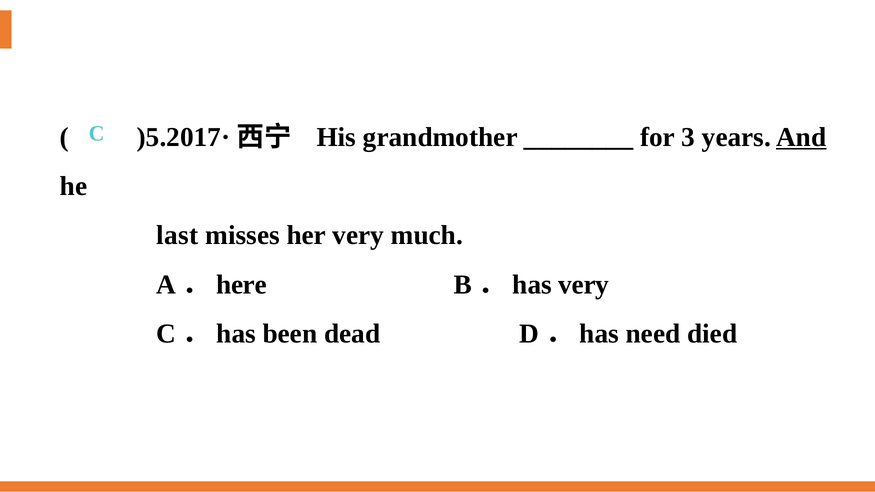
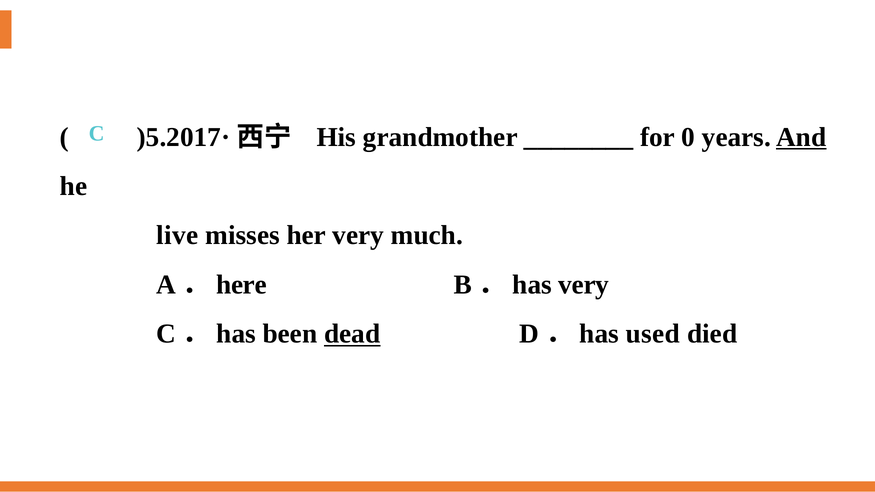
3: 3 -> 0 (688, 137)
last: last -> live (177, 236)
dead underline: none -> present (352, 334)
need: need -> used (653, 334)
